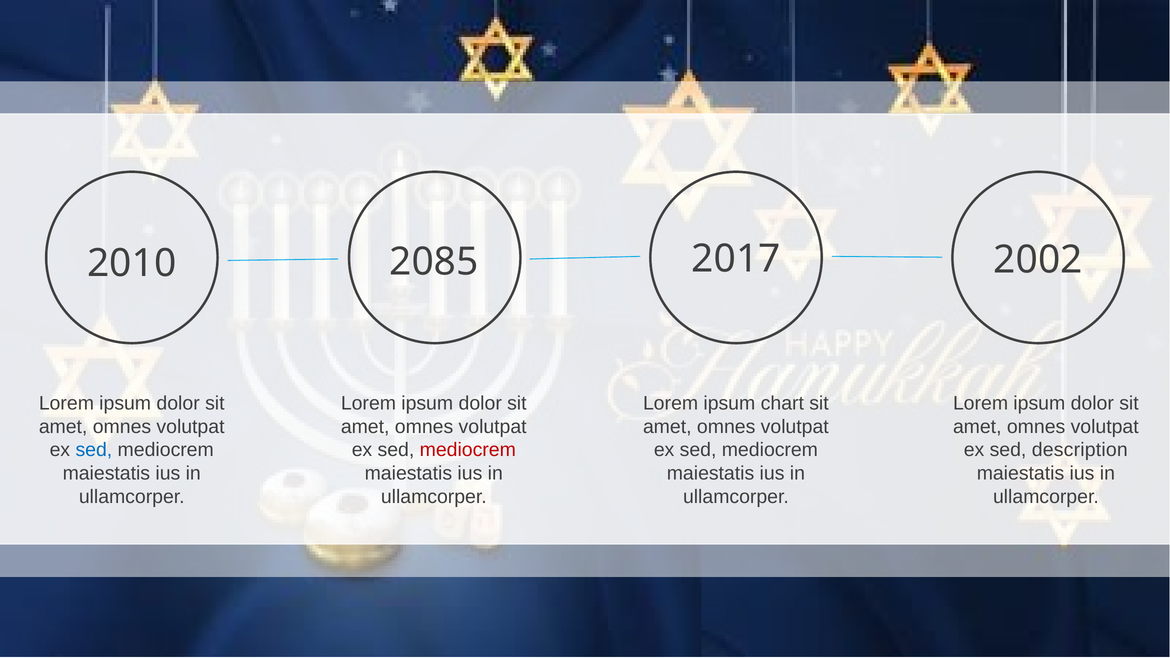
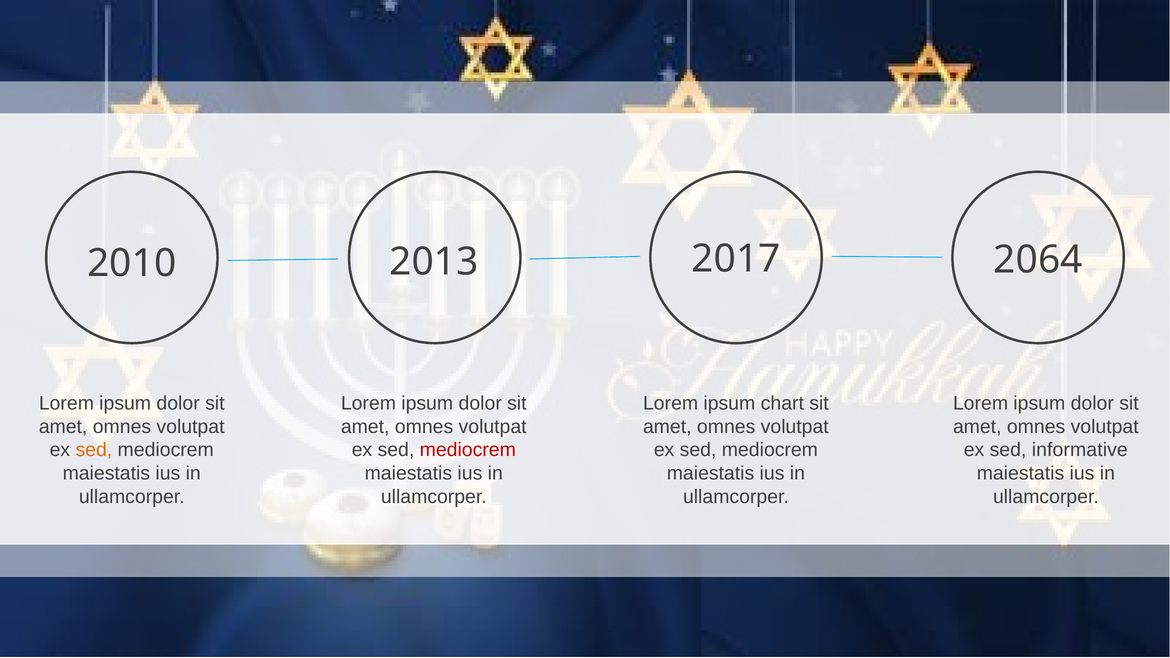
2085: 2085 -> 2013 (434, 262)
2002: 2002 -> 2064 (1038, 260)
sed colour: blue -> orange (94, 450)
description: description -> informative (1080, 450)
